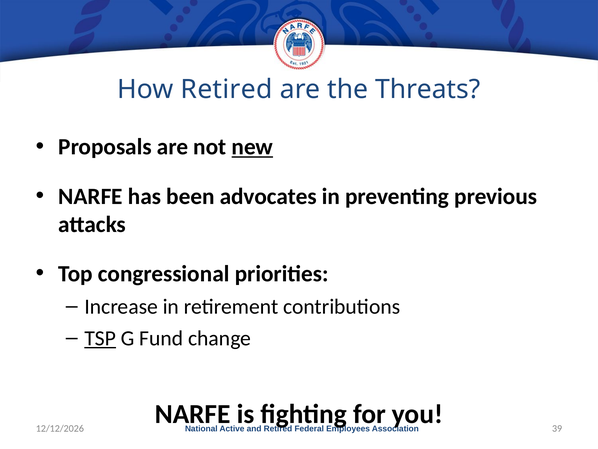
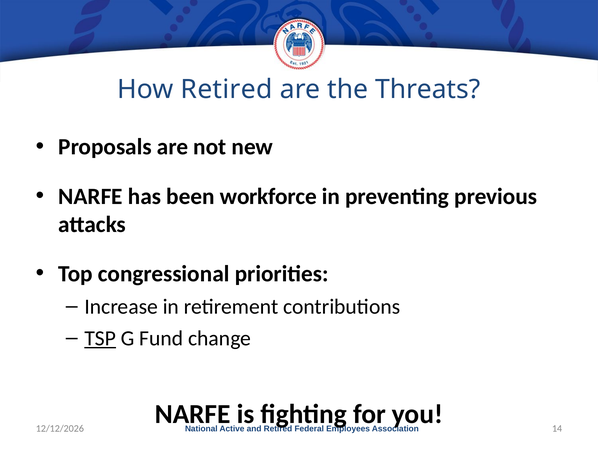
new underline: present -> none (252, 147)
advocates: advocates -> workforce (268, 196)
39: 39 -> 14 (557, 428)
